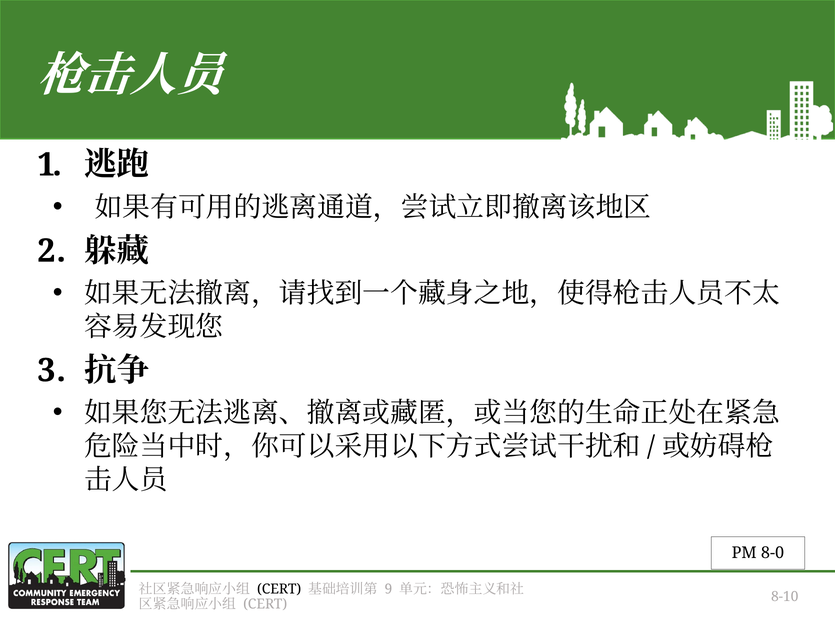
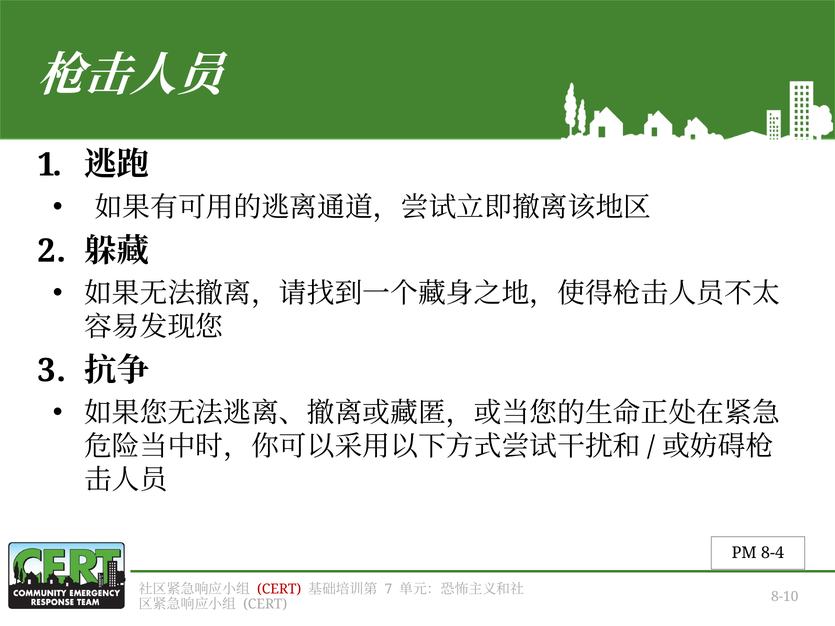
8-0: 8-0 -> 8-4 (773, 553)
CERT colour: black -> red (279, 589)
9: 9 -> 7 (388, 589)
